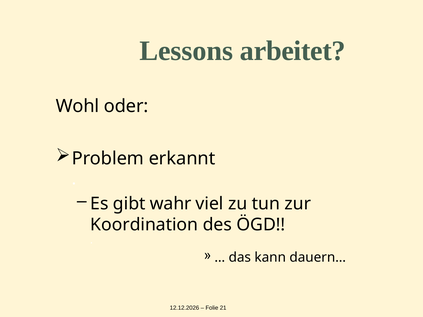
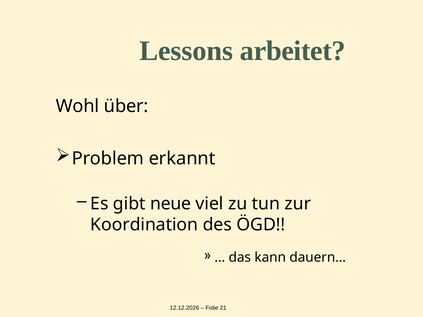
oder: oder -> über (126, 106)
wahr: wahr -> neue (171, 204)
